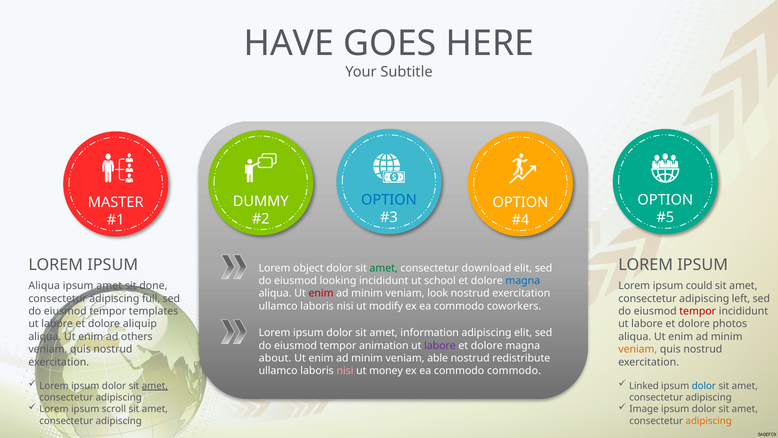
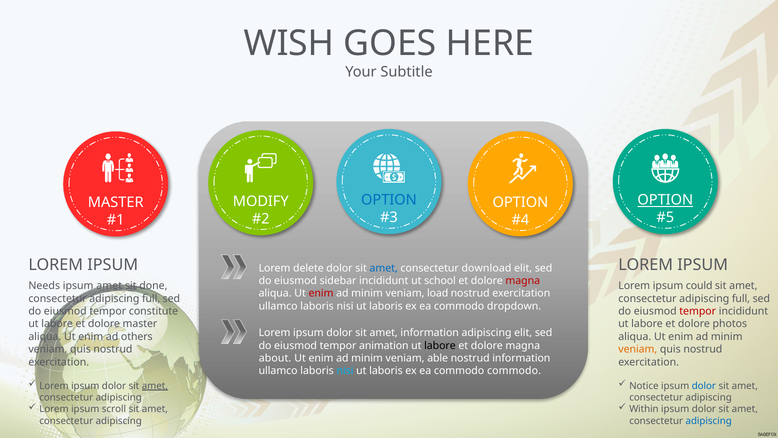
HAVE: HAVE -> WISH (289, 43)
OPTION underline: none -> present (665, 200)
DUMMY: DUMMY -> MODIFY (261, 201)
object: object -> delete (308, 268)
amet colour: green -> blue (384, 268)
looking: looking -> sidebar (338, 281)
magna colour: blue -> red (523, 281)
Aliqua: Aliqua -> Needs (44, 286)
look: look -> load (438, 293)
left: left -> full (741, 298)
modify: modify -> laboris (386, 306)
coworkers: coworkers -> dropdown (514, 306)
templates: templates -> constitute (154, 311)
dolore aliquip: aliquip -> master (140, 324)
labore colour: purple -> black (440, 345)
nostrud redistribute: redistribute -> information (521, 358)
nisi colour: pink -> light blue (345, 371)
money: money -> laboris (386, 371)
Linked: Linked -> Notice (644, 385)
Image: Image -> Within (644, 409)
adipiscing colour: orange -> blue (709, 420)
